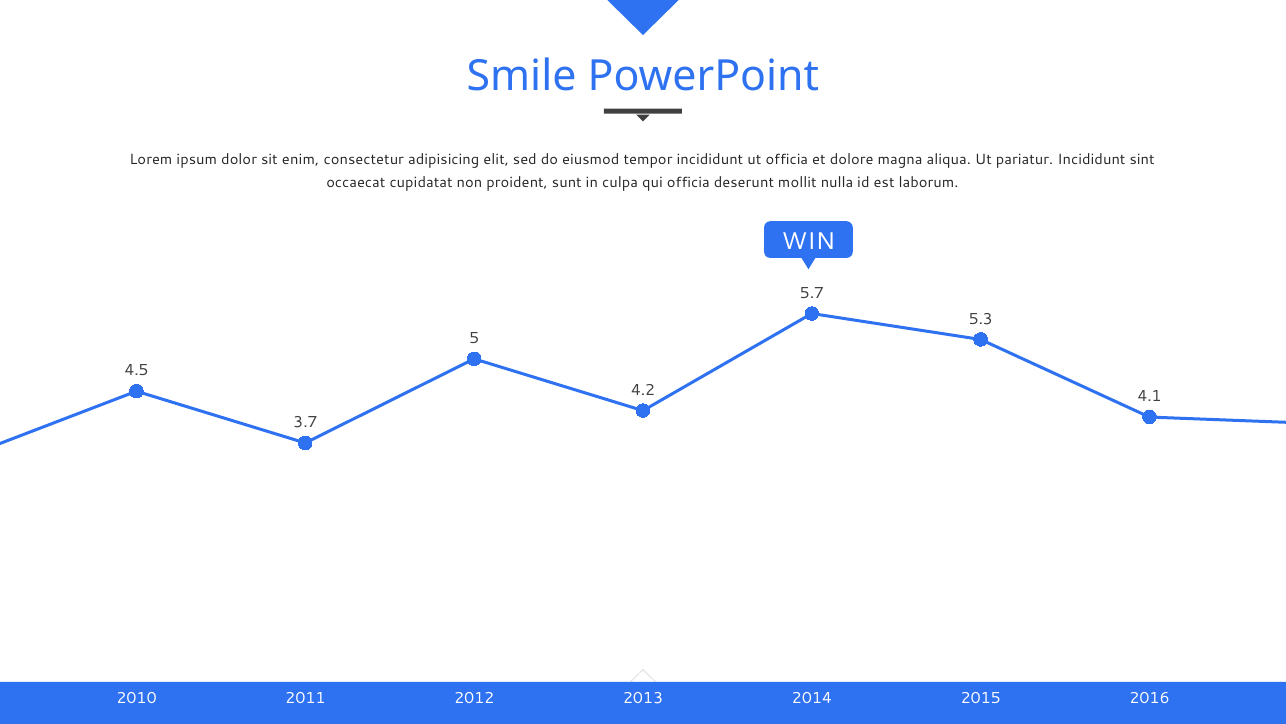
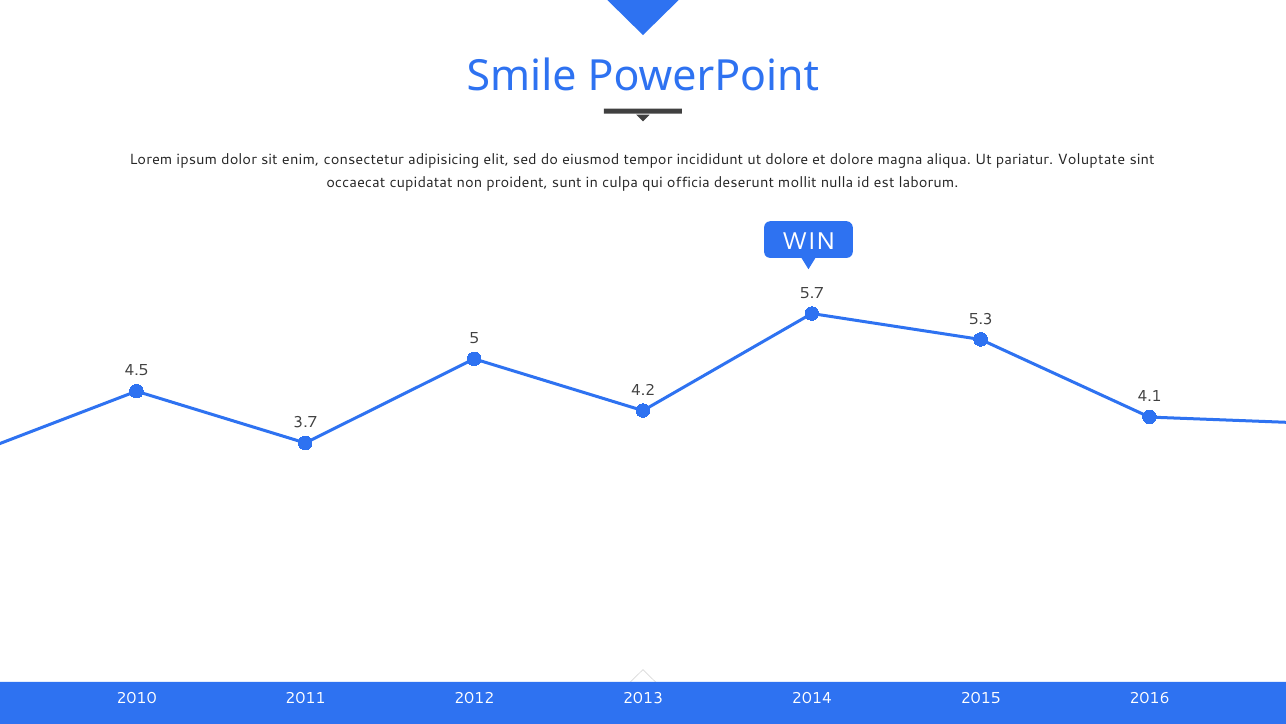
ut officia: officia -> dolore (787, 160)
pariatur Incididunt: Incididunt -> Voluptate (1091, 160)
